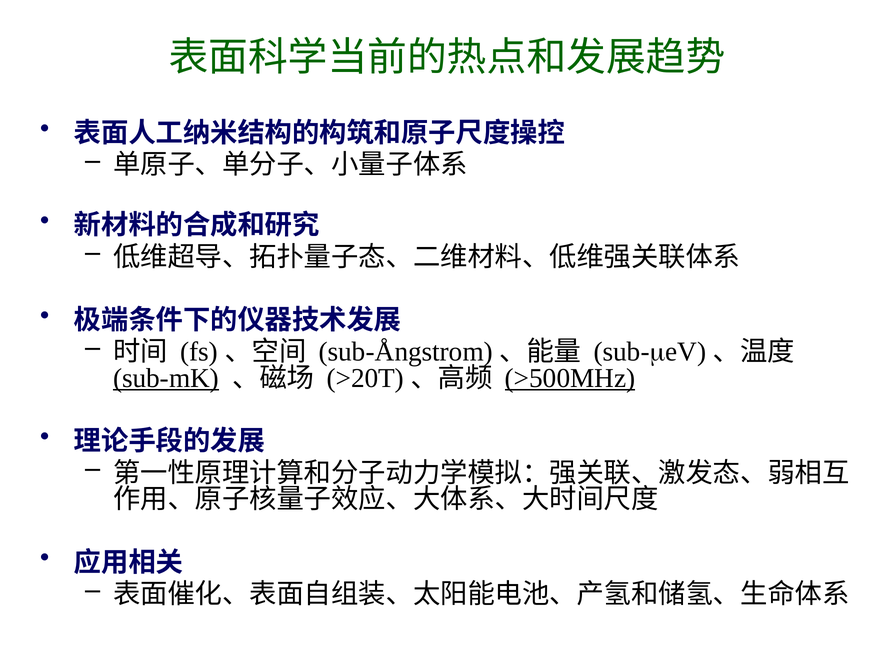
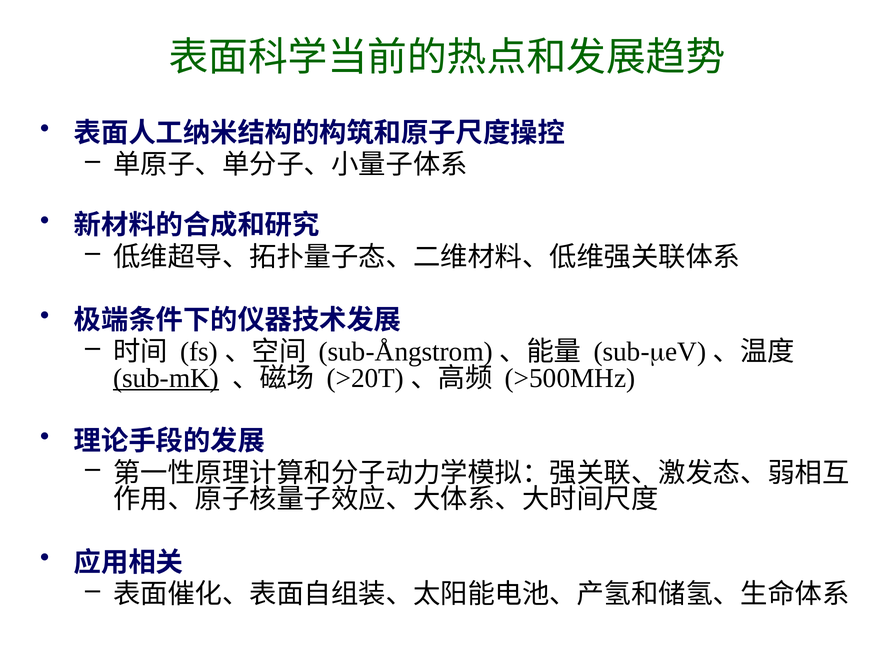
>500MHz underline: present -> none (570, 378)
